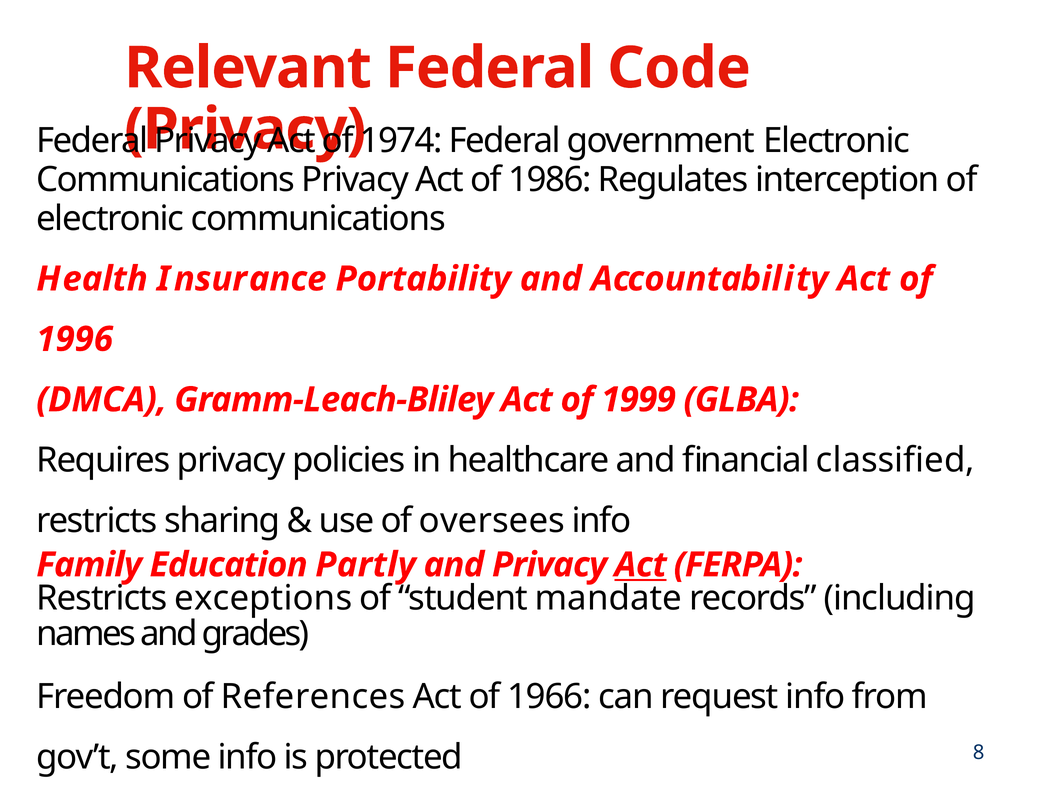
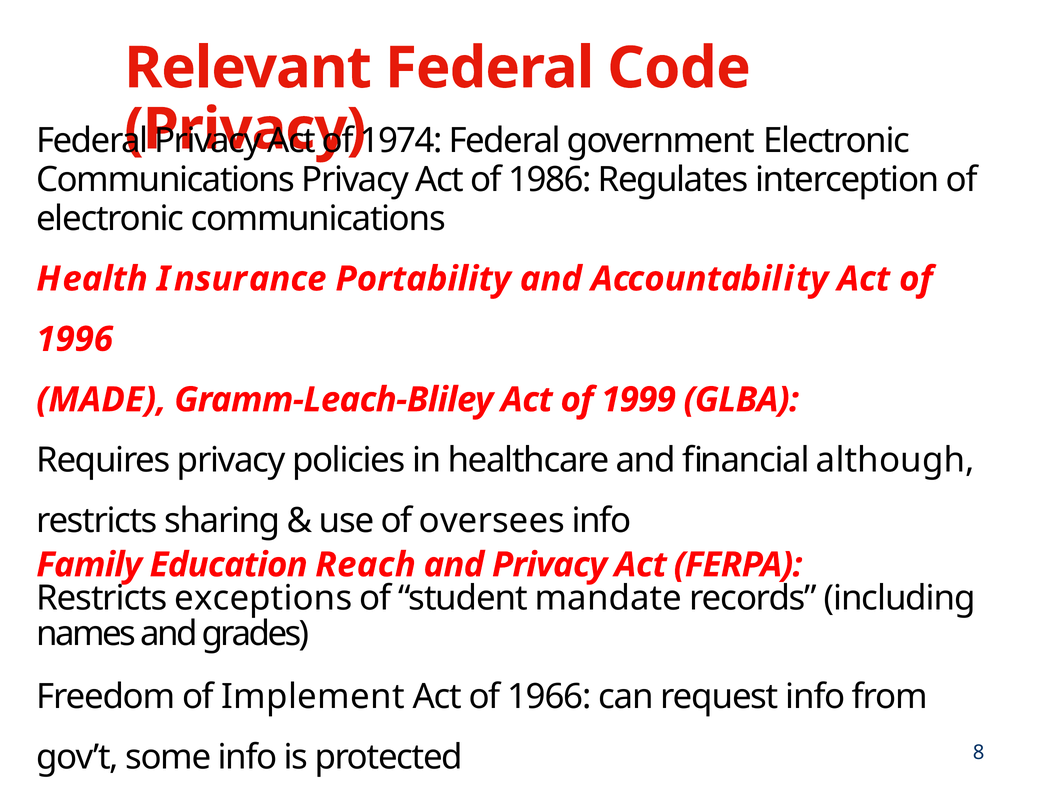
DMCA: DMCA -> MADE (101, 400)
classified: classified -> although (895, 460)
Partly: Partly -> Reach (366, 564)
Act underline: present -> none (641, 564)
References: References -> Implement (313, 696)
